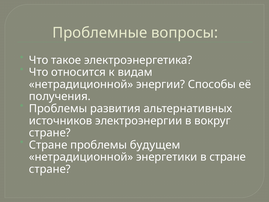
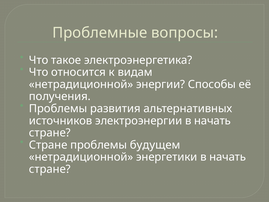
электроэнергии в вокруг: вокруг -> начать (213, 121)
энергетики в стране: стране -> начать (228, 157)
